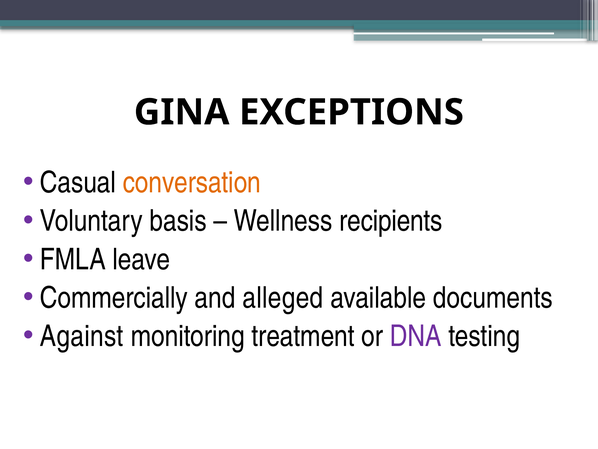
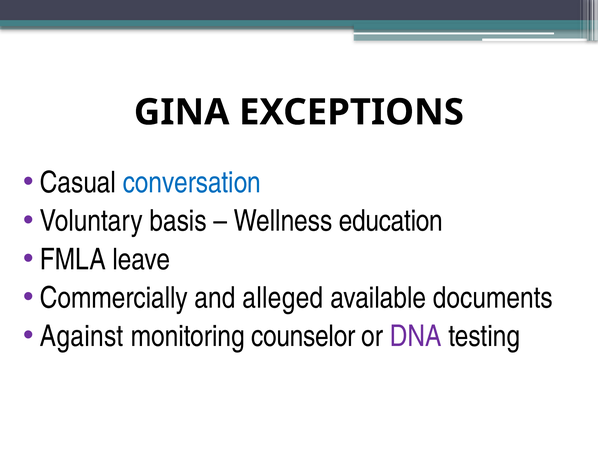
conversation colour: orange -> blue (192, 182)
recipients: recipients -> education (391, 221)
treatment: treatment -> counselor (303, 336)
